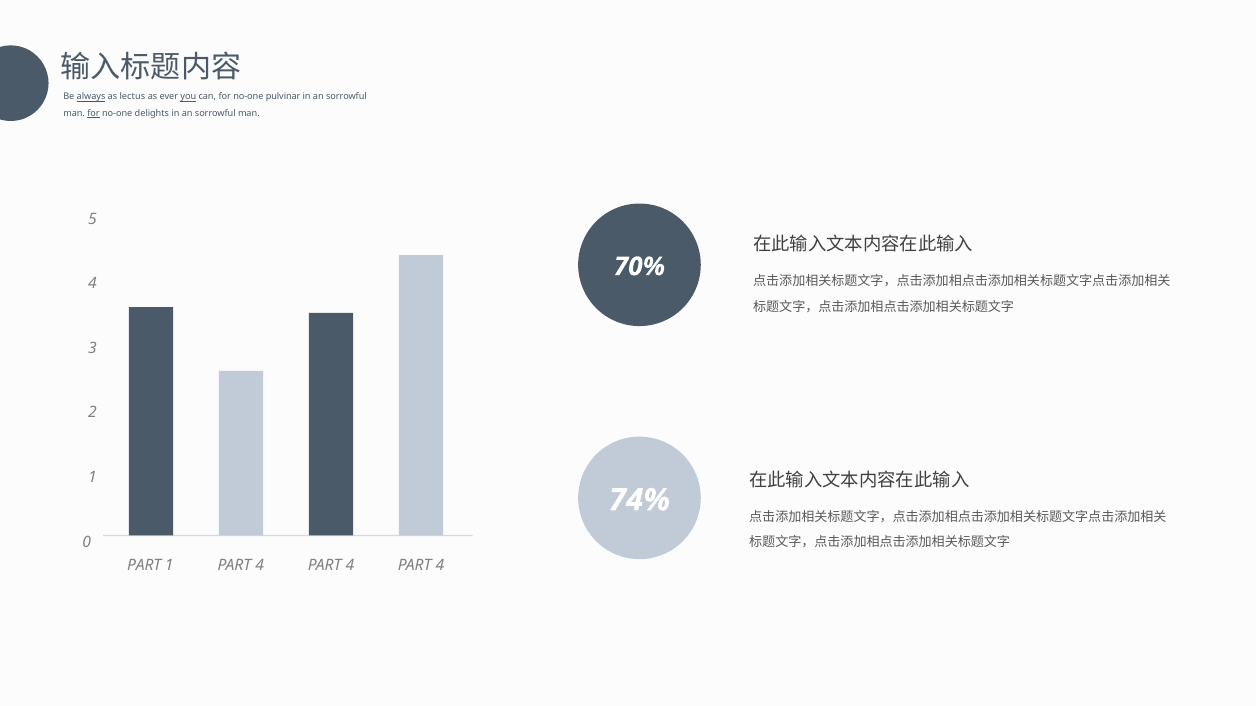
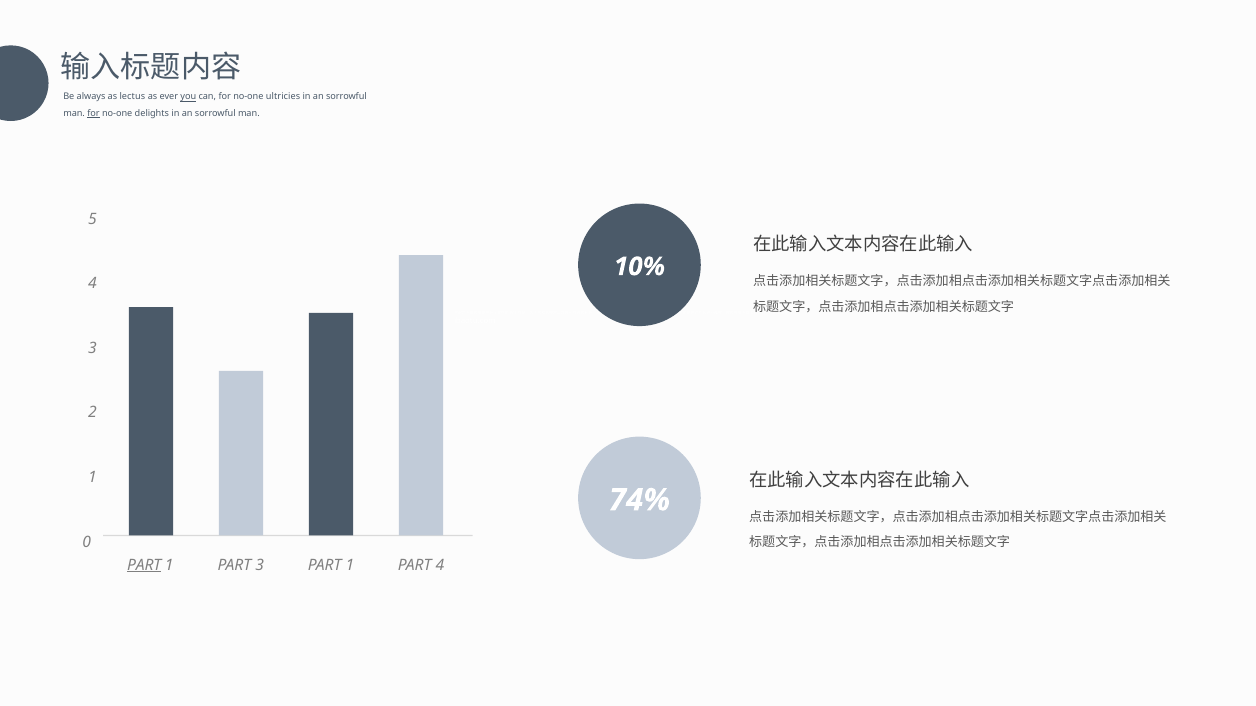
always underline: present -> none (91, 97)
pulvinar: pulvinar -> ultricies (283, 97)
70%: 70% -> 10% (639, 267)
PART underline: none -> present (144, 565)
1 PART 4: 4 -> 3 (260, 565)
4: 4 -> 1 (350, 565)
